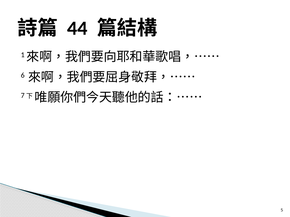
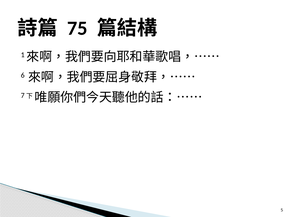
44: 44 -> 75 (77, 28)
